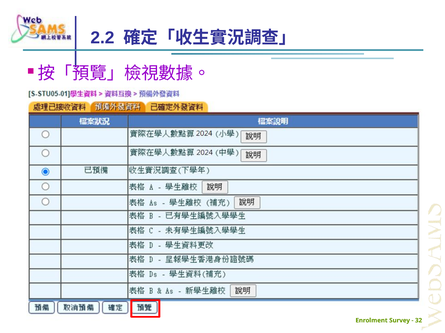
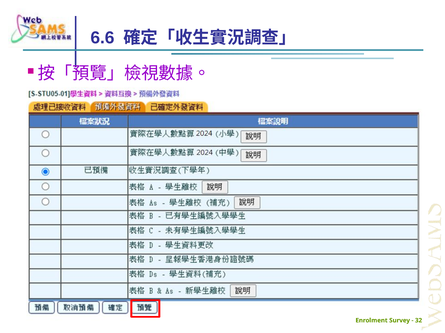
2.2: 2.2 -> 6.6 (102, 38)
